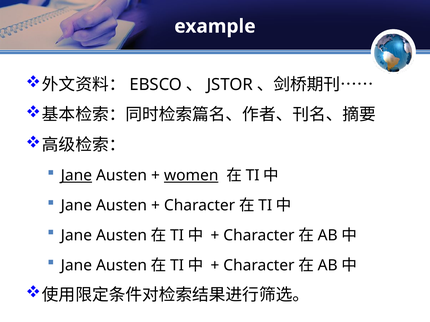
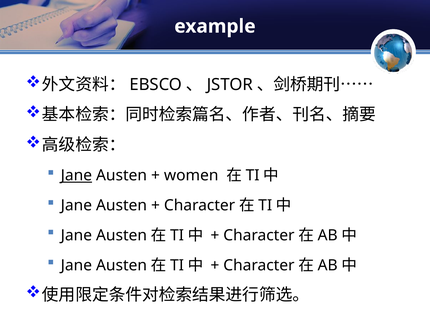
women underline: present -> none (191, 176)
